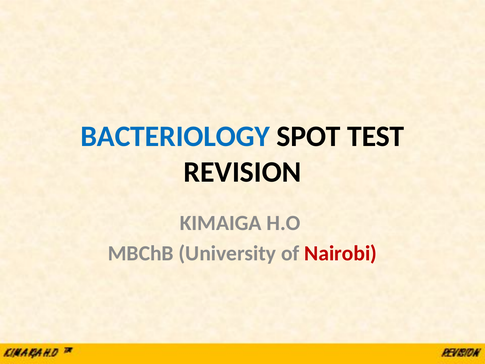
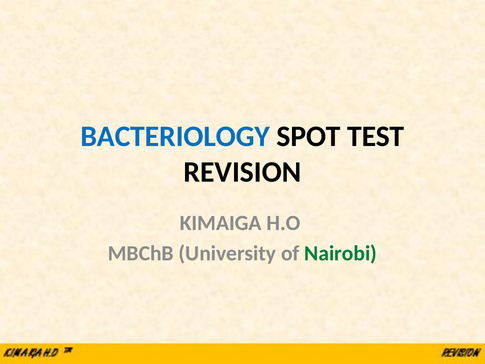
Nairobi colour: red -> green (341, 253)
